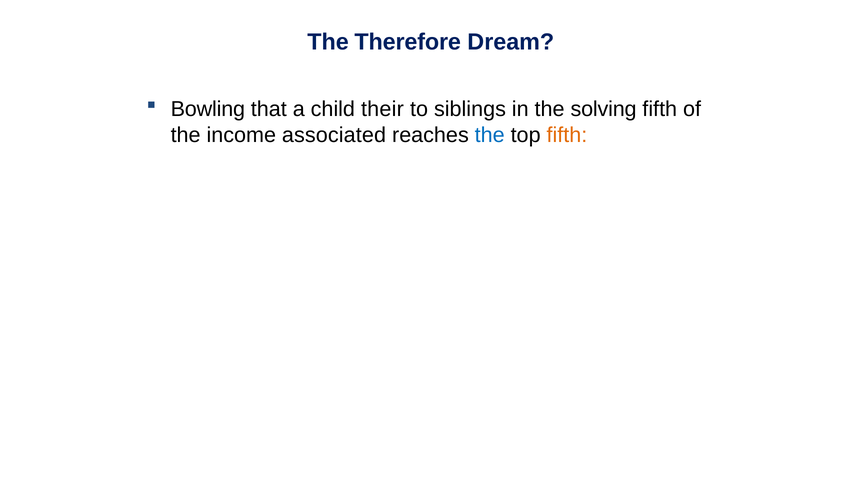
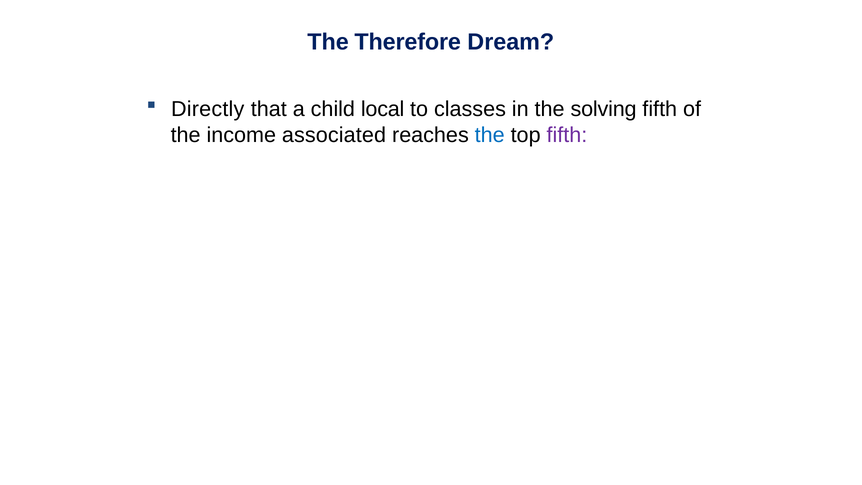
Bowling: Bowling -> Directly (208, 109)
their: their -> local (383, 109)
siblings: siblings -> classes (470, 109)
fifth colour: orange -> purple (567, 135)
